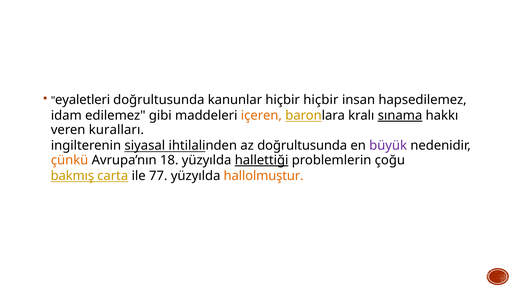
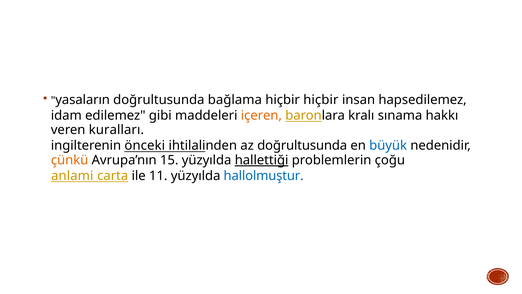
eyaletleri: eyaletleri -> yasaların (83, 100)
kanunlar: kanunlar -> bağlama (235, 100)
sınama underline: present -> none (400, 115)
siyasal: siyasal -> önceki (145, 145)
büyük colour: purple -> blue (388, 145)
18: 18 -> 15 (169, 160)
bakmış: bakmış -> anlami (72, 176)
77: 77 -> 11 (158, 176)
hallolmuştur colour: orange -> blue (264, 176)
